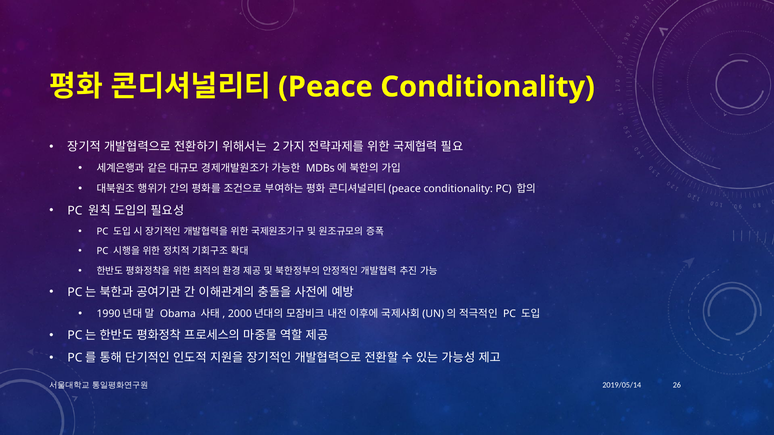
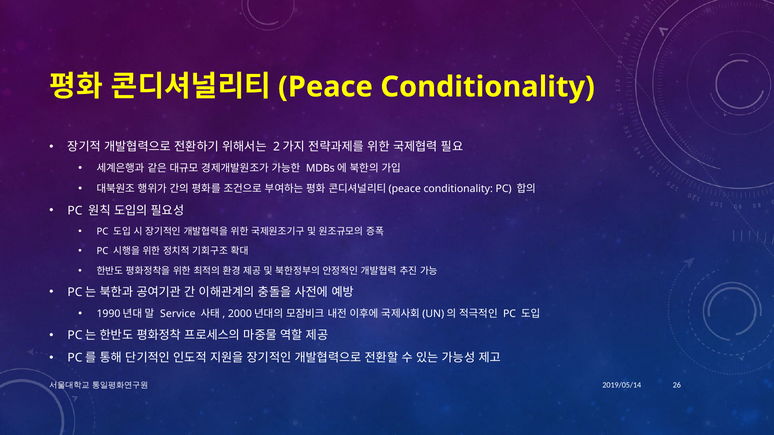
Obama: Obama -> Service (178, 314)
